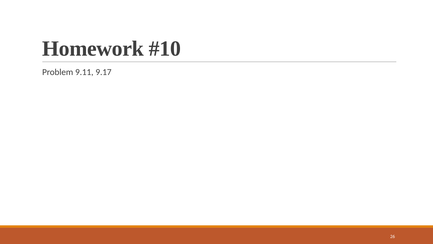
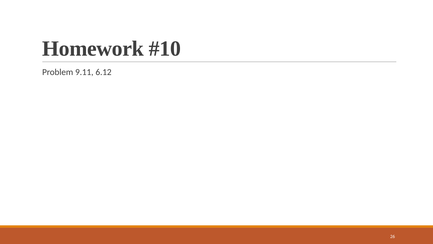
9.17: 9.17 -> 6.12 (104, 72)
